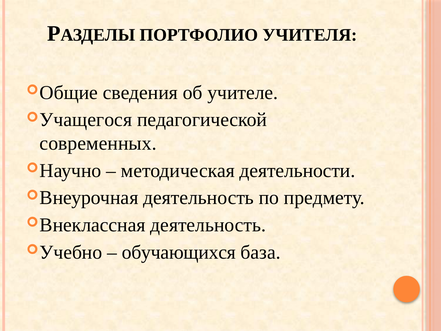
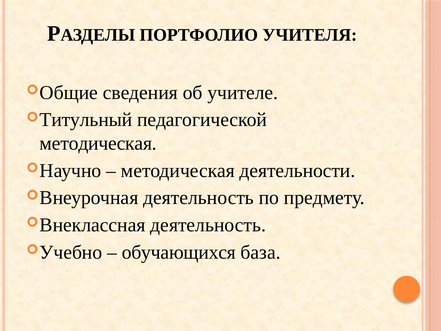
Учащегося: Учащегося -> Титульный (86, 120)
современных: современных -> методическая (98, 143)
